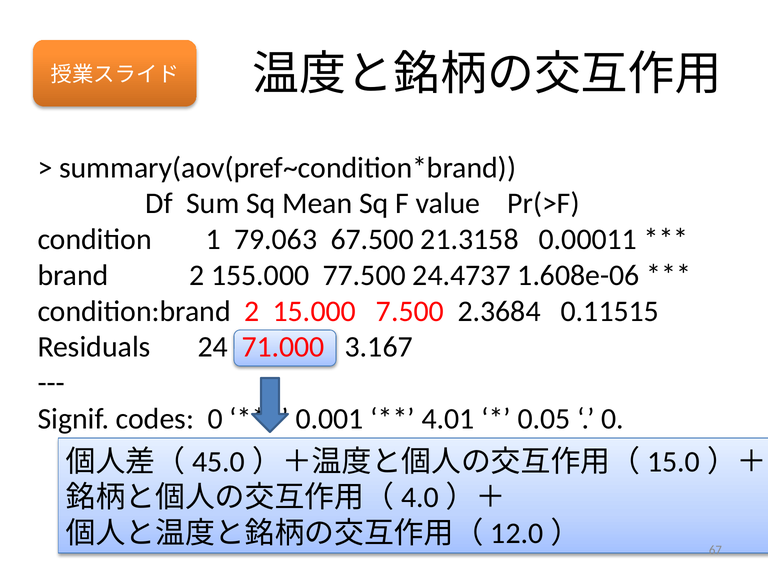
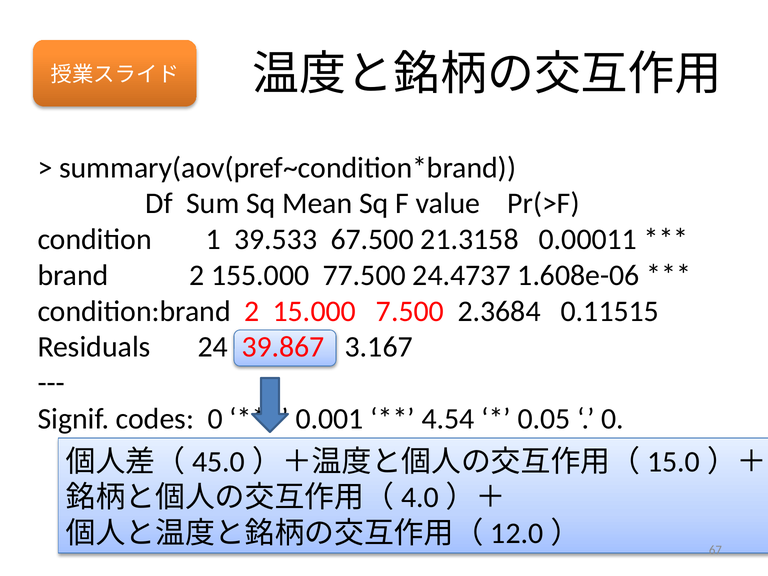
79.063: 79.063 -> 39.533 (276, 239)
71.000: 71.000 -> 39.867 (283, 347)
4.01: 4.01 -> 4.54 (448, 419)
